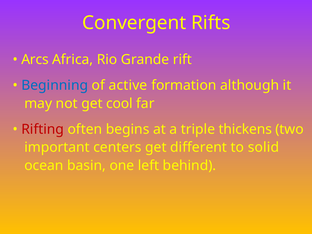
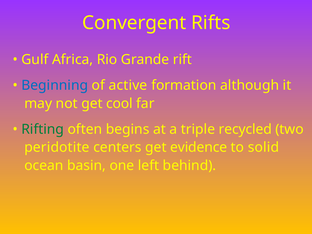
Arcs: Arcs -> Gulf (35, 60)
Rifting colour: red -> green (43, 129)
thickens: thickens -> recycled (245, 129)
important: important -> peridotite (57, 147)
different: different -> evidence (199, 147)
